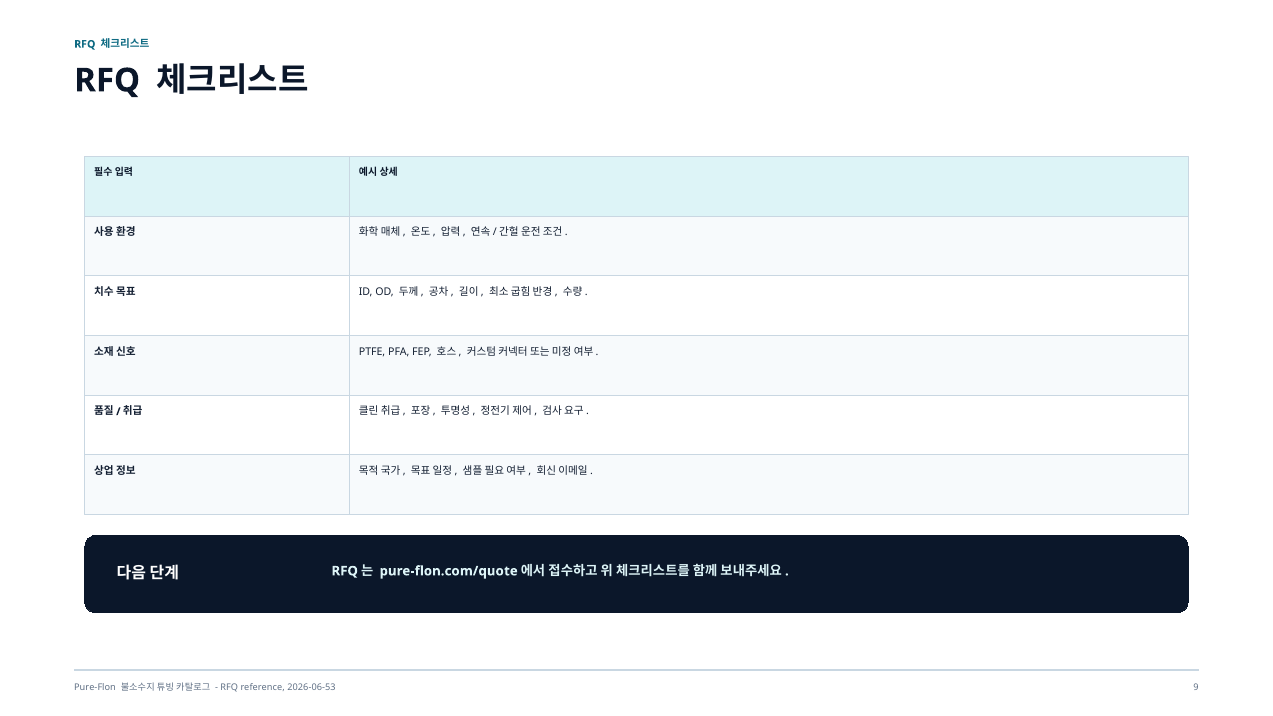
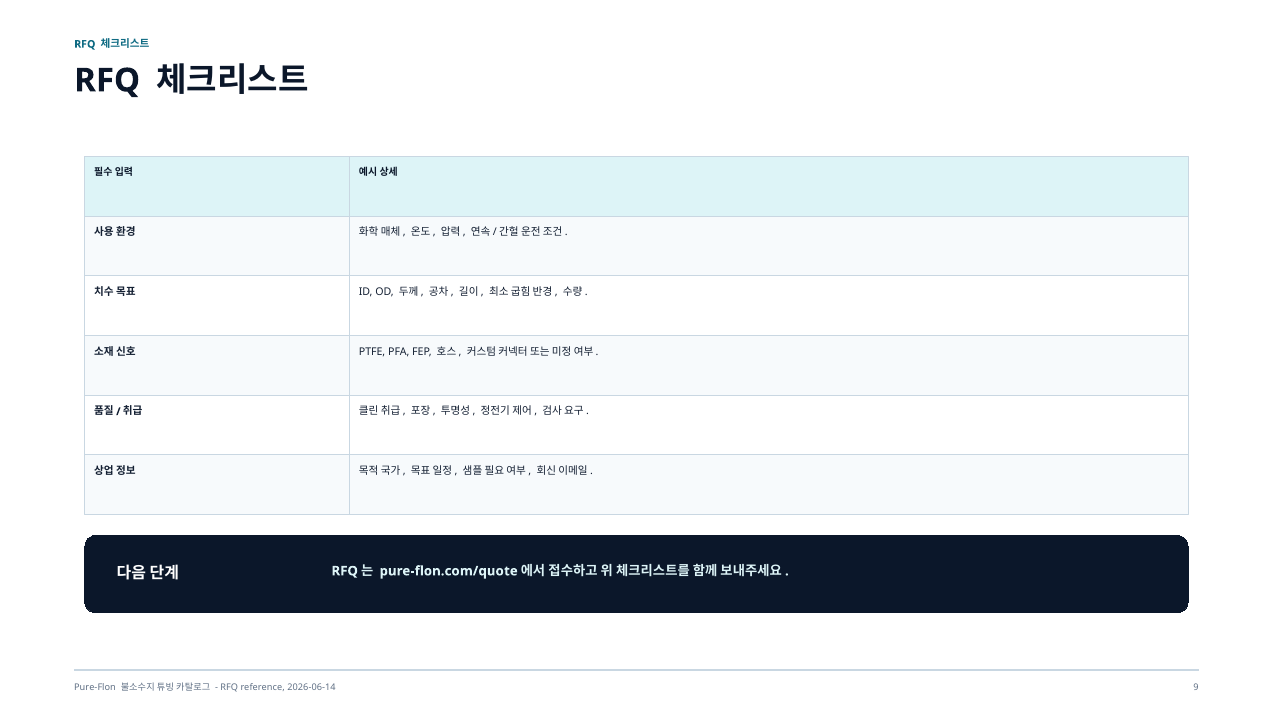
2026-06-53: 2026-06-53 -> 2026-06-14 (311, 688)
